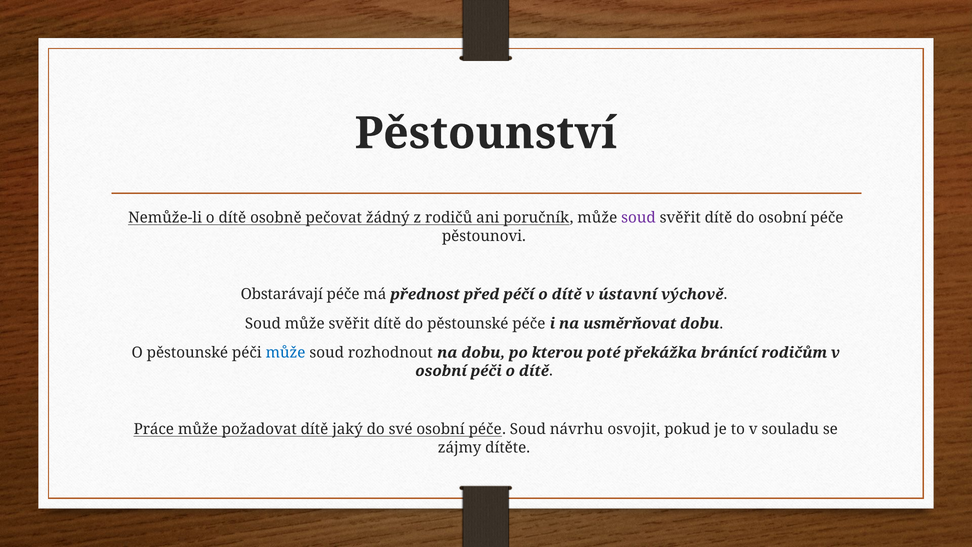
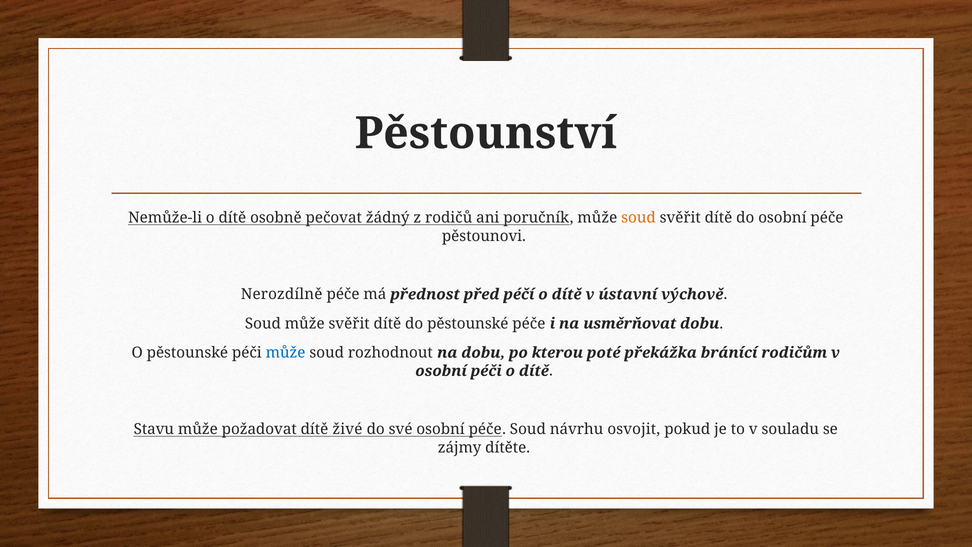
soud colour: purple -> orange (638, 218)
Obstarávají: Obstarávají -> Nerozdílně (282, 294)
Práce: Práce -> Stavu (154, 429)
jaký: jaký -> živé (347, 429)
